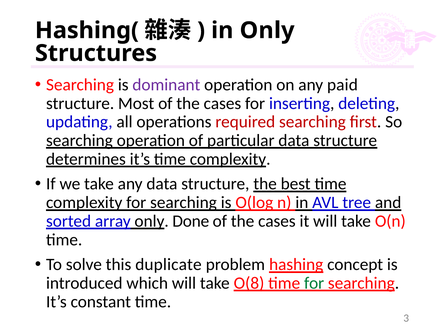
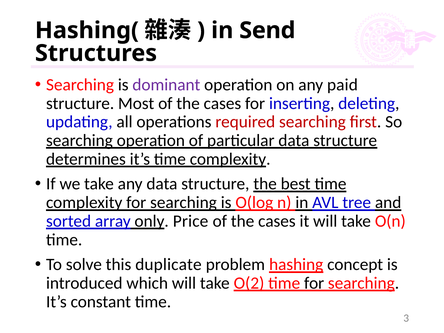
in Only: Only -> Send (267, 30)
Done: Done -> Price (191, 221)
O(8: O(8 -> O(2 (249, 283)
for colour: green -> black (314, 283)
